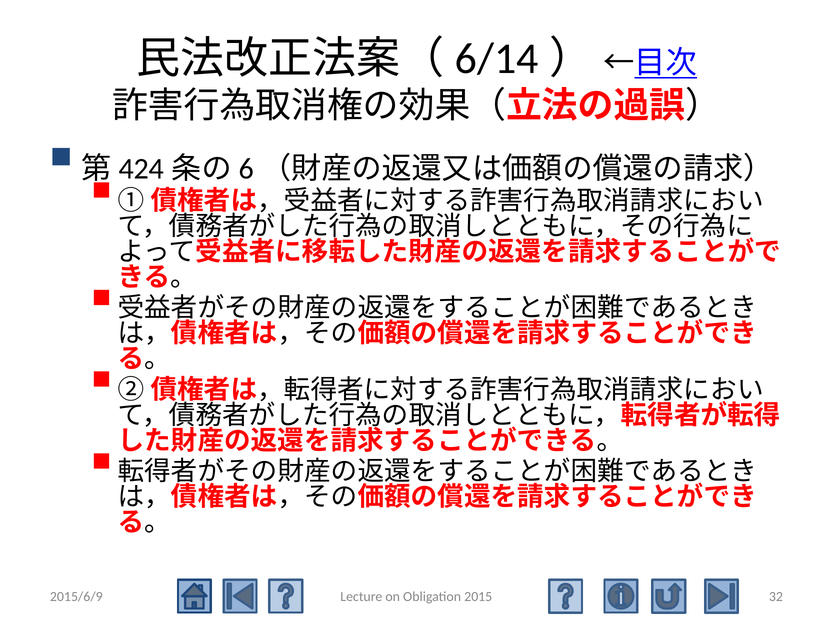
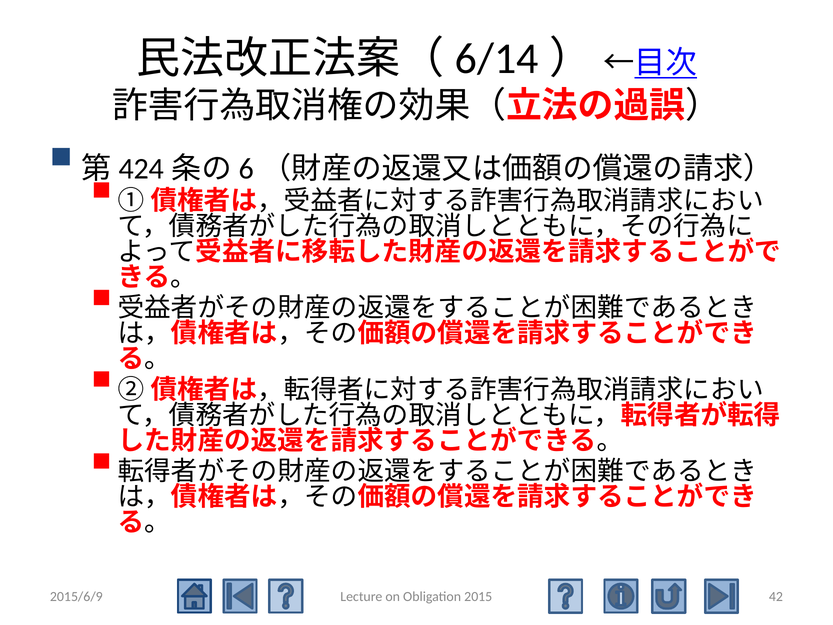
32: 32 -> 42 (776, 596)
